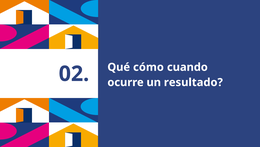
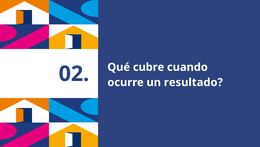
cómo: cómo -> cubre (149, 67)
